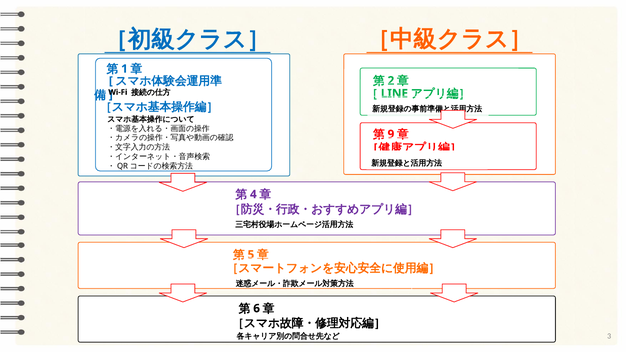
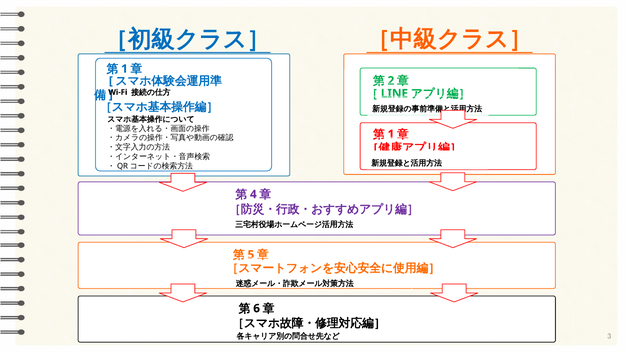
9: 9 -> 1 (391, 134)
